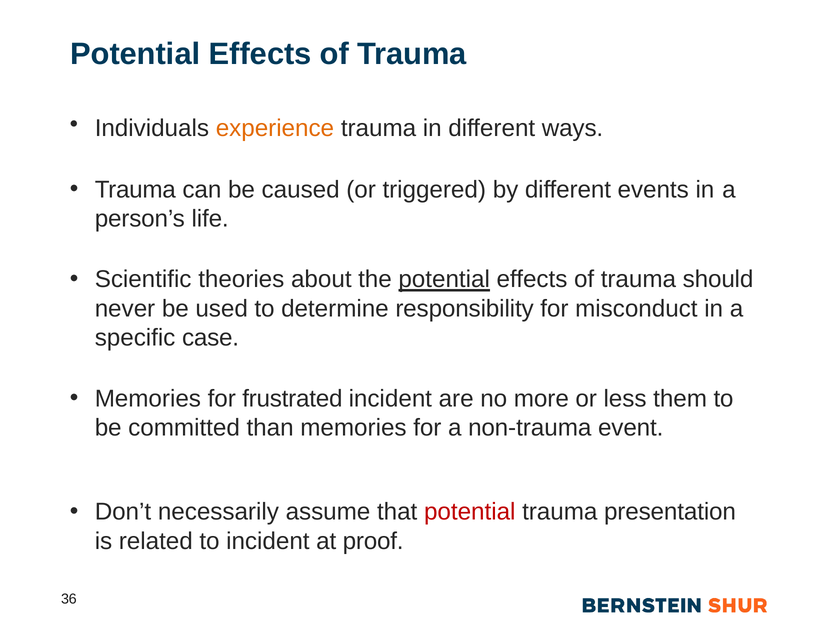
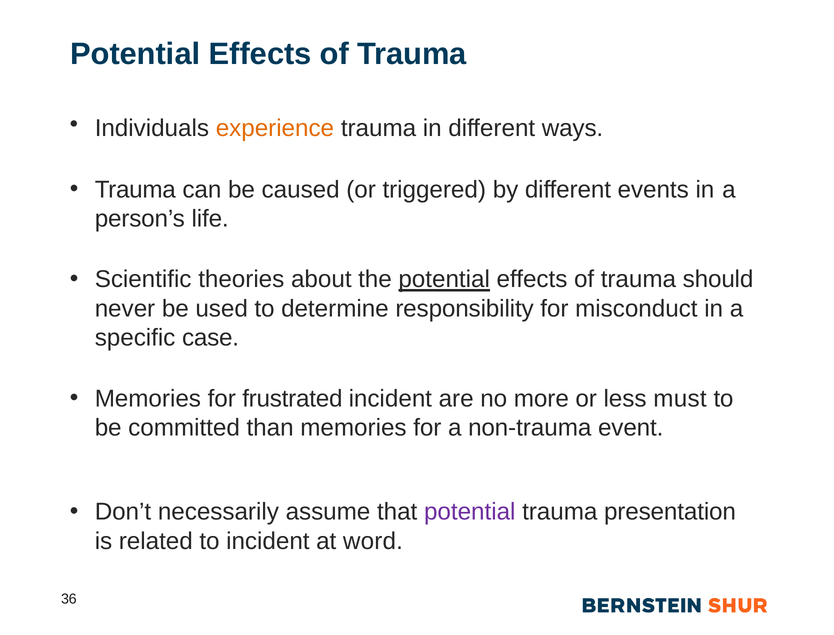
them: them -> must (680, 399)
potential colour: red -> purple (470, 512)
proof: proof -> word (373, 541)
